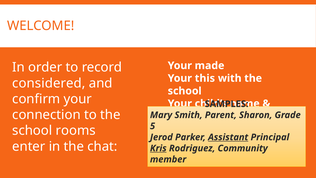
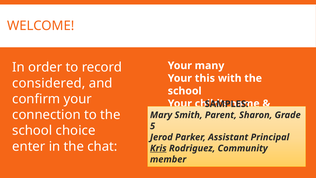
made: made -> many (210, 66)
rooms: rooms -> choice (76, 130)
Assistant underline: present -> none (228, 137)
